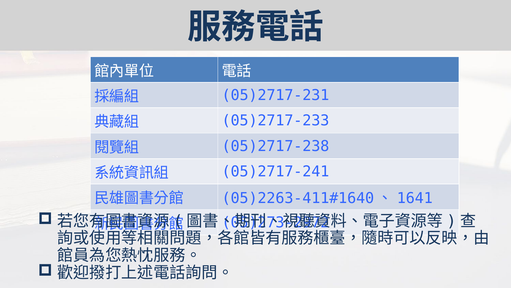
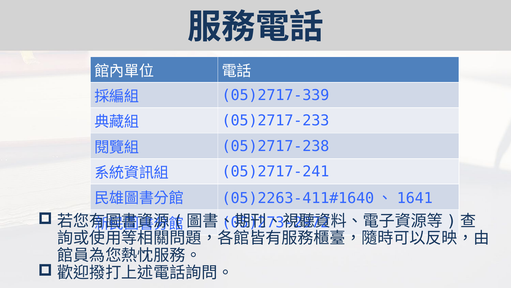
05)2717-231: 05)2717-231 -> 05)2717-339 (275, 95)
